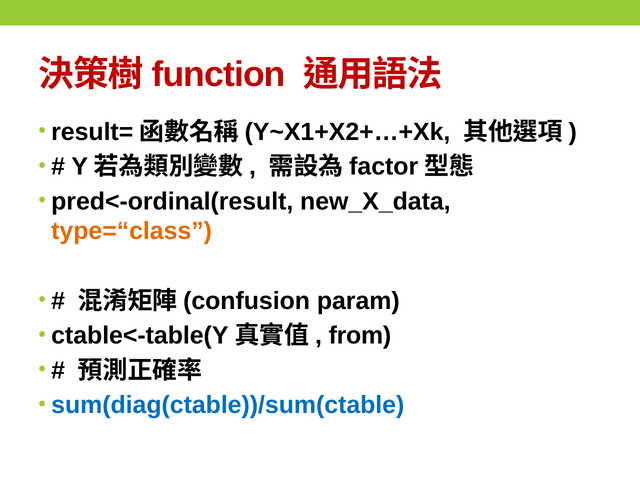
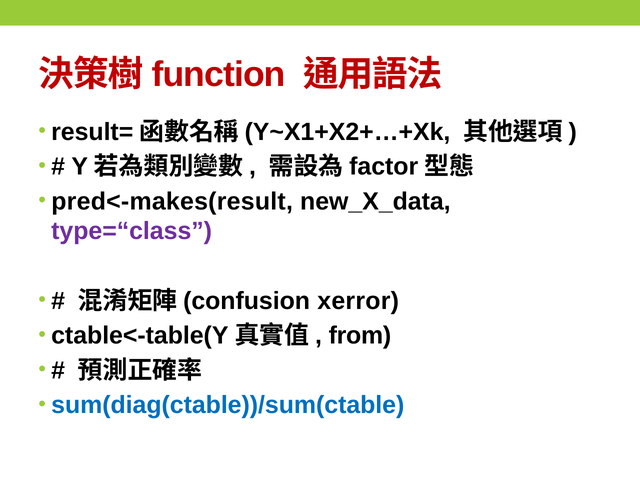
pred<-ordinal(result: pred<-ordinal(result -> pred<-makes(result (172, 201)
type=“class colour: orange -> purple (132, 231)
param: param -> xerror (358, 301)
